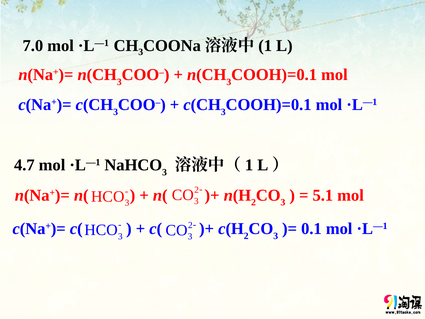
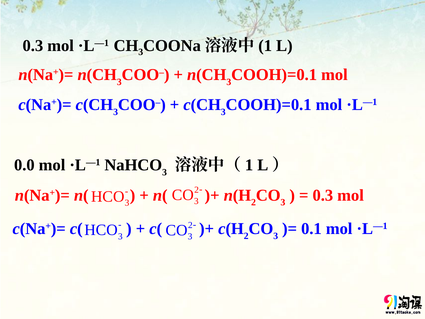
7.0: 7.0 -> 0.3 (33, 46)
4.7: 4.7 -> 0.0 (24, 165)
5.1: 5.1 -> 0.3 (323, 195)
